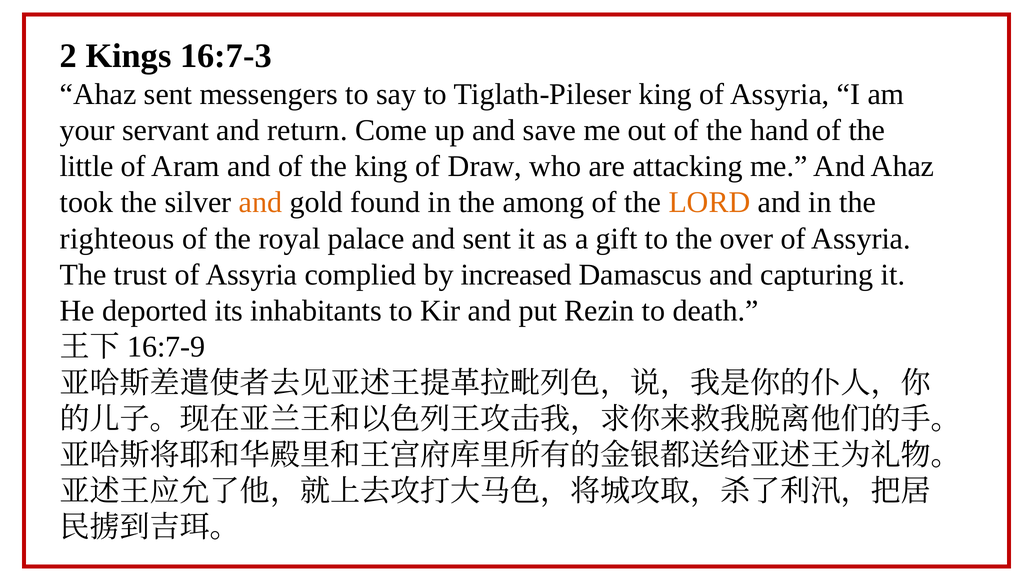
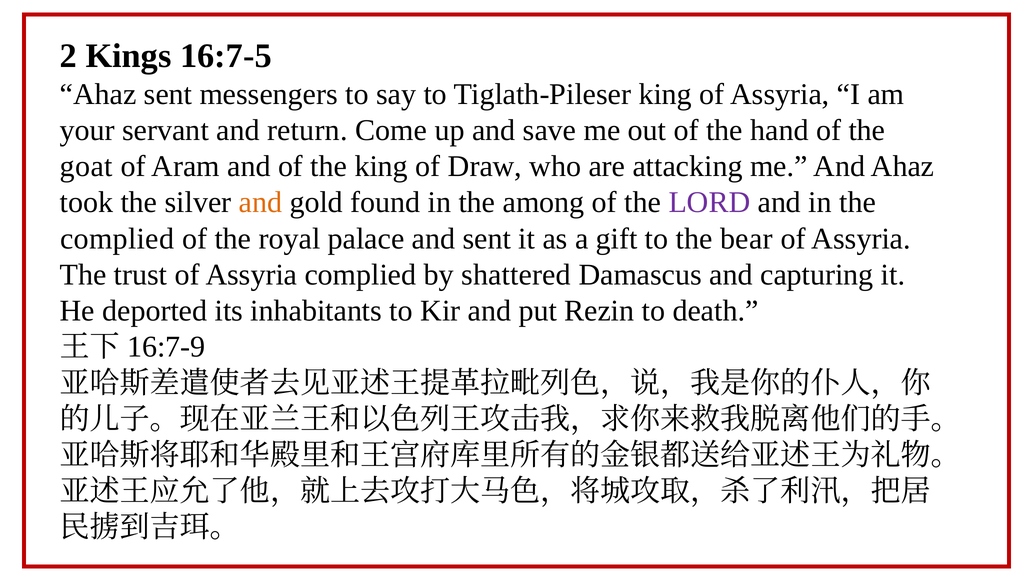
16:7-3: 16:7-3 -> 16:7-5 (226, 56)
little: little -> goat (86, 166)
LORD colour: orange -> purple (709, 203)
righteous: righteous -> complied (117, 239)
over: over -> bear (746, 239)
increased: increased -> shattered (516, 275)
